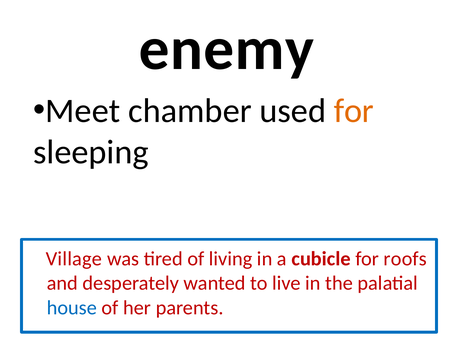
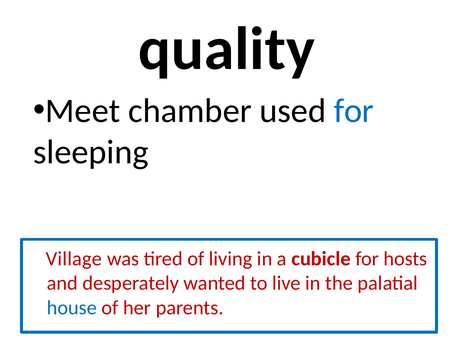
enemy: enemy -> quality (227, 49)
for colour: orange -> blue (354, 111)
roofs: roofs -> hosts (405, 259)
